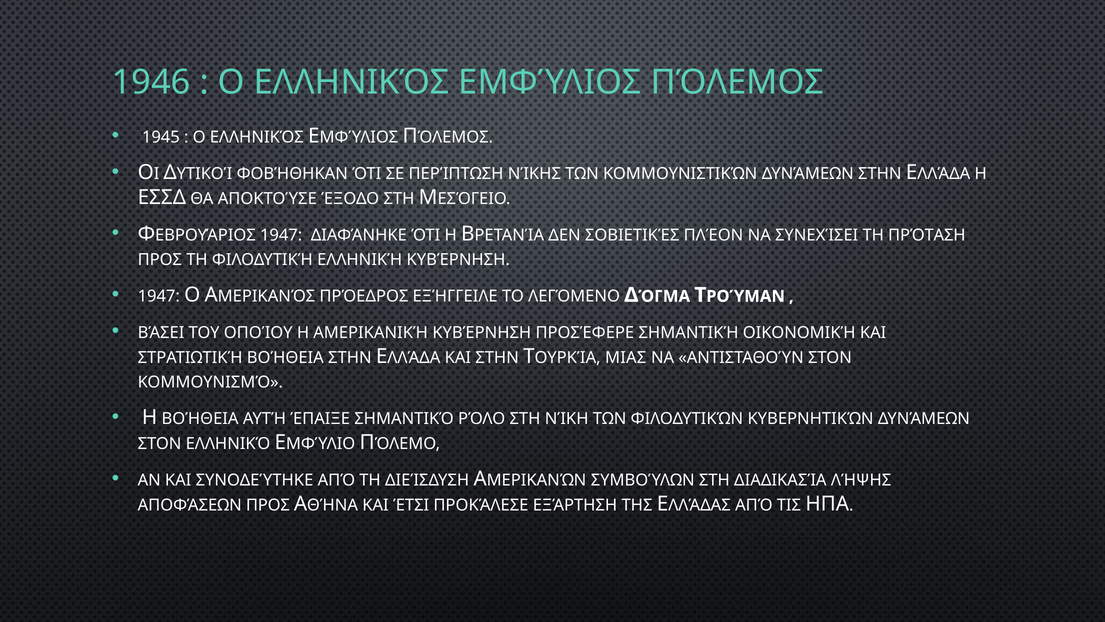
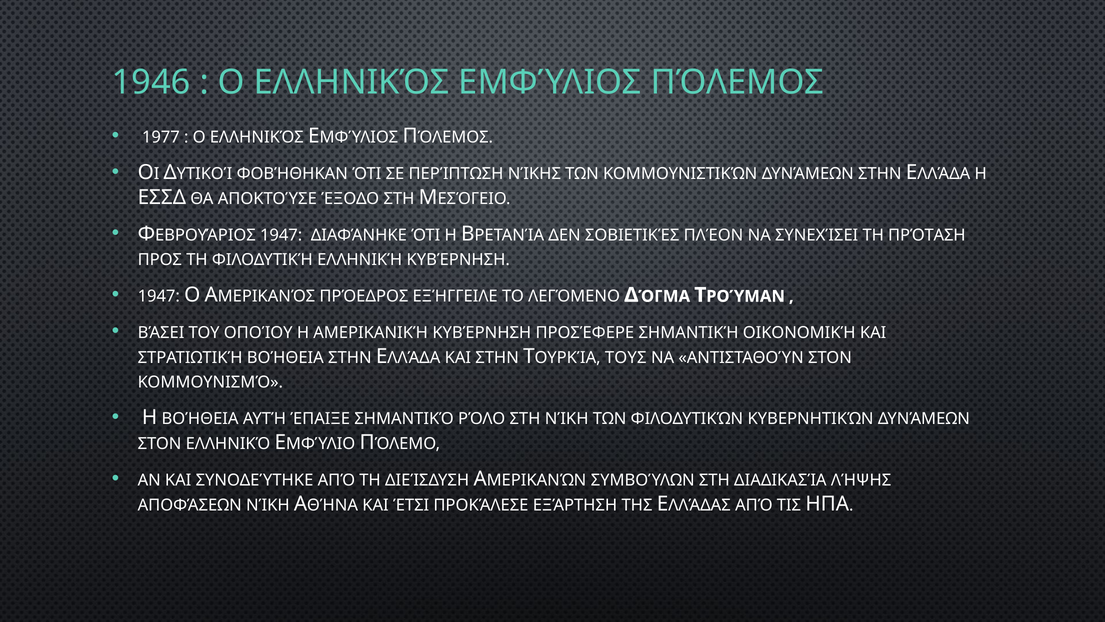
1945: 1945 -> 1977 (161, 137)
ΜΙΑΣ: ΜΙΑΣ -> ΤΟΥΣ (626, 357)
ΑΠΟΦΆΣΕΩΝ ΠΡΟΣ: ΠΡΟΣ -> ΝΊΚΗ (268, 505)
